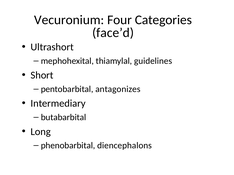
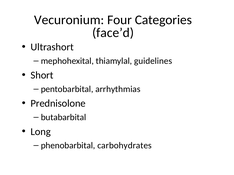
antagonizes: antagonizes -> arrhythmias (118, 89)
Intermediary: Intermediary -> Prednisolone (58, 104)
diencephalons: diencephalons -> carbohydrates (125, 146)
